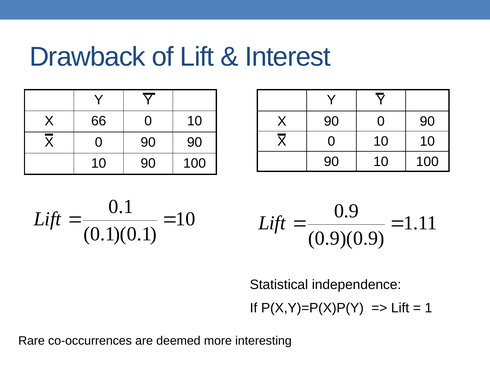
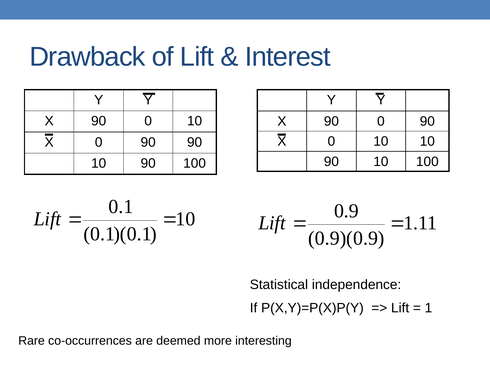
66: 66 -> 90 (99, 121)
